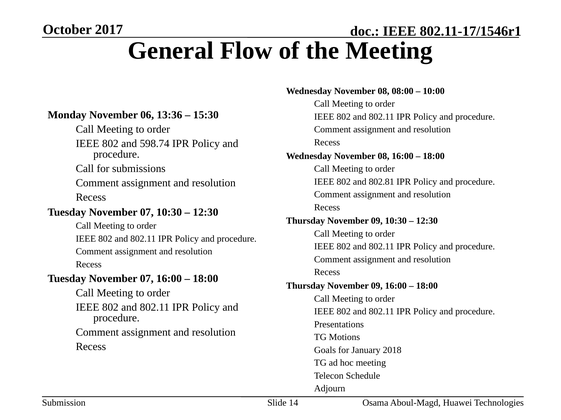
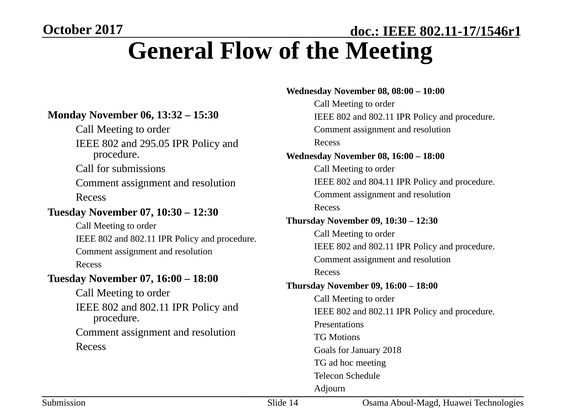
13:36: 13:36 -> 13:32 (169, 115)
598.74: 598.74 -> 295.05 (155, 144)
802.81: 802.81 -> 804.11 (381, 182)
